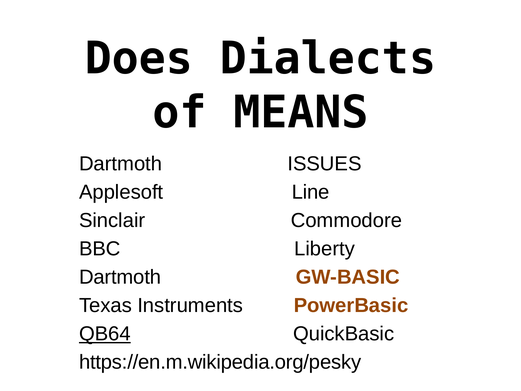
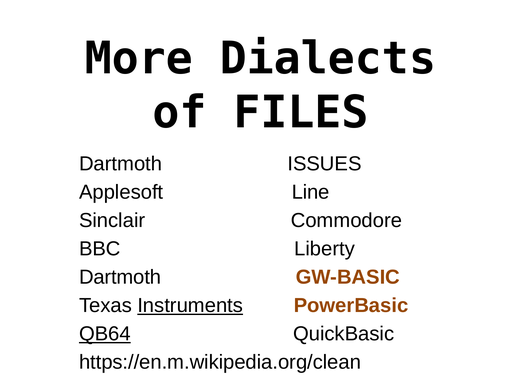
Does: Does -> More (139, 59)
MEANS: MEANS -> FILES (301, 113)
Instruments underline: none -> present (190, 305)
https://en.m.wikipedia.org/pesky: https://en.m.wikipedia.org/pesky -> https://en.m.wikipedia.org/clean (220, 362)
